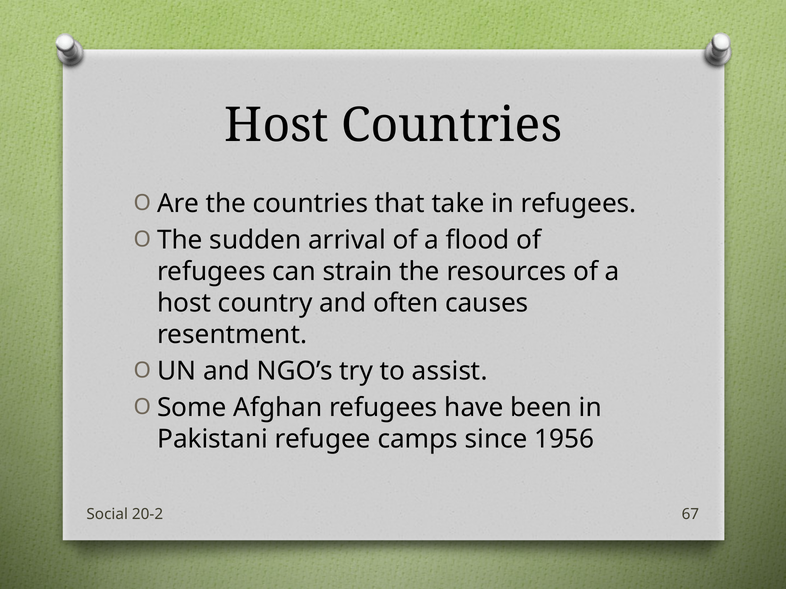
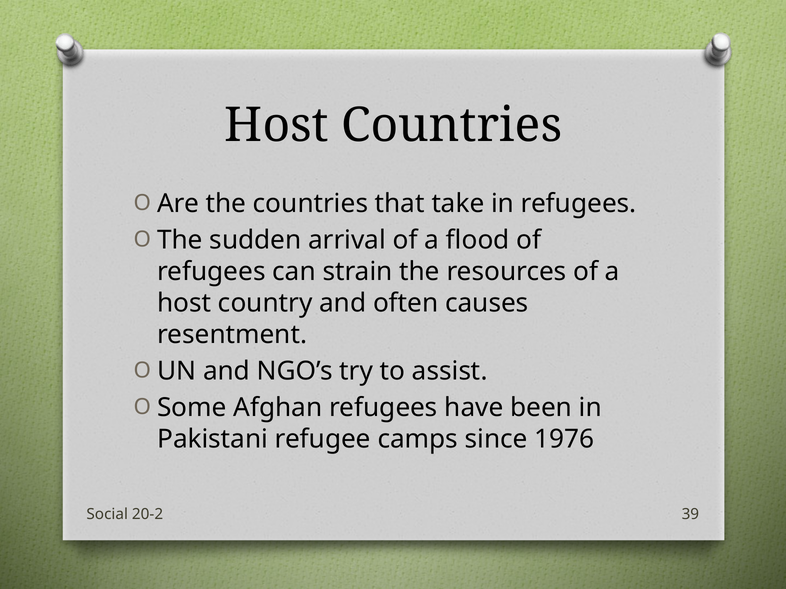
1956: 1956 -> 1976 (564, 439)
67: 67 -> 39 (690, 515)
